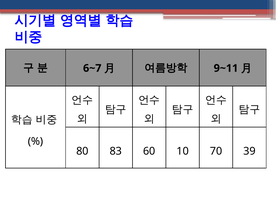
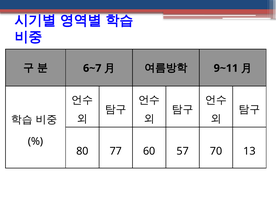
83: 83 -> 77 (116, 151)
10: 10 -> 57 (183, 151)
39: 39 -> 13 (250, 151)
